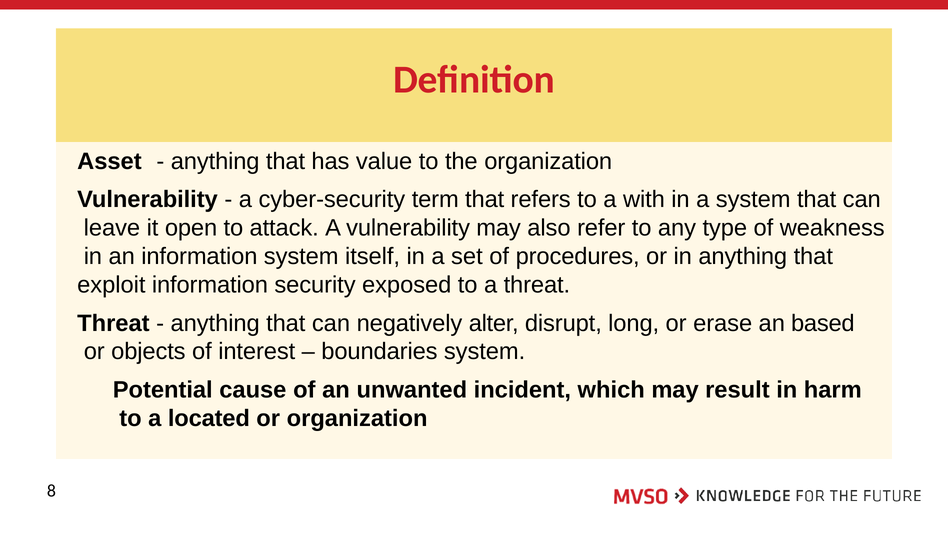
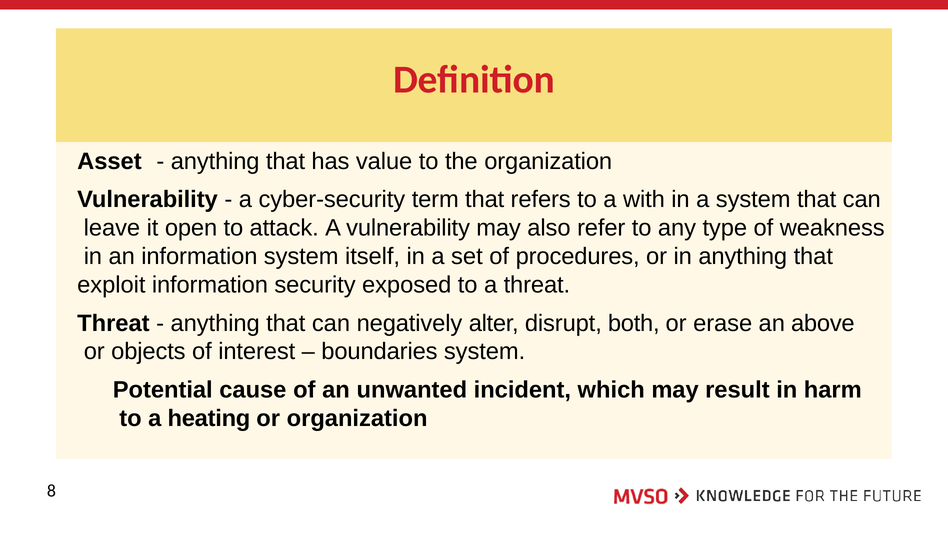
long: long -> both (634, 323)
based: based -> above (823, 323)
located: located -> heating (209, 419)
